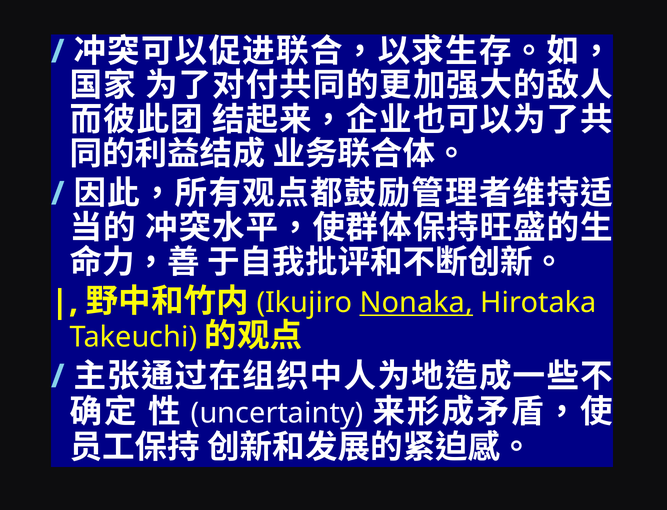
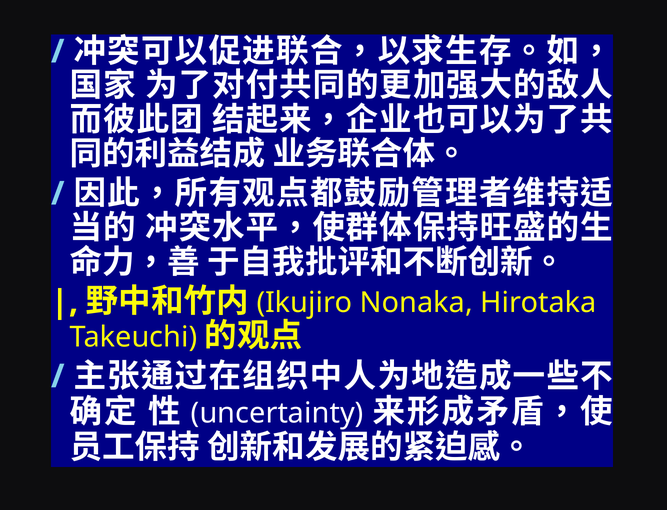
Nonaka underline: present -> none (416, 303)
